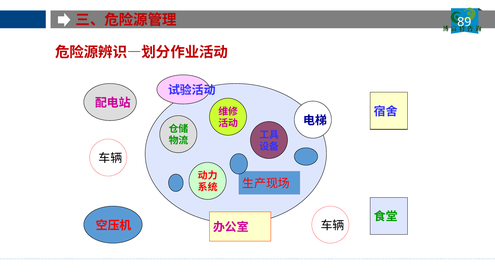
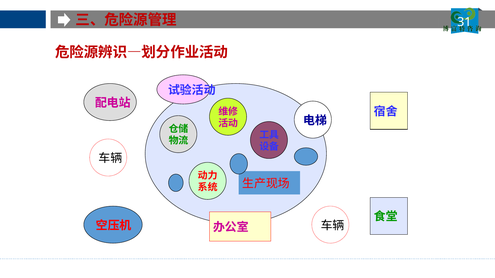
89: 89 -> 31 (464, 22)
